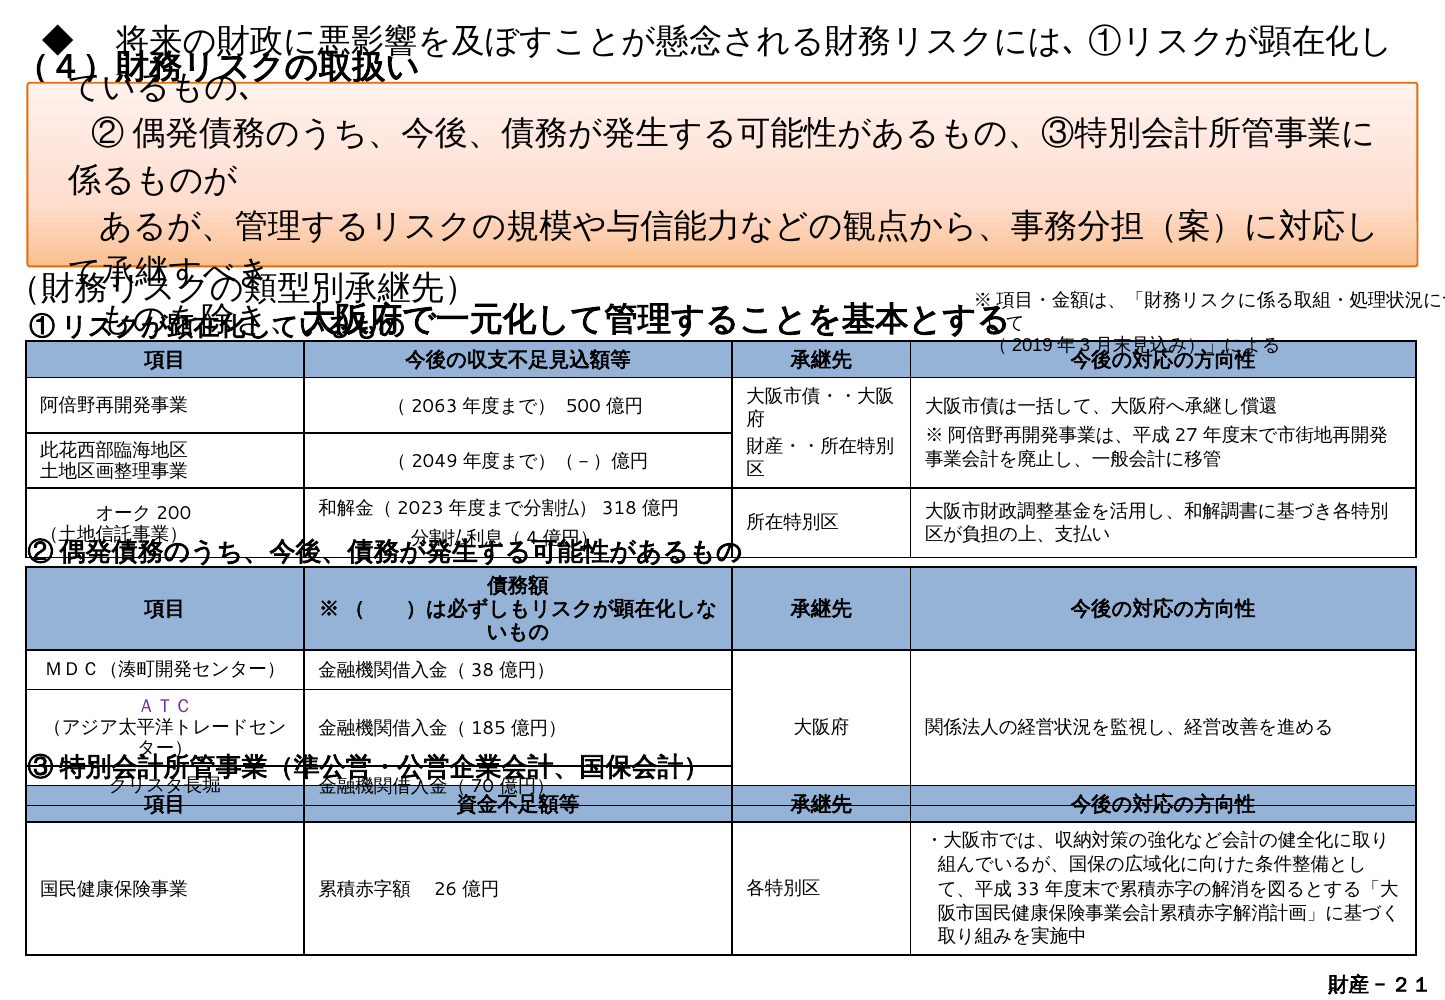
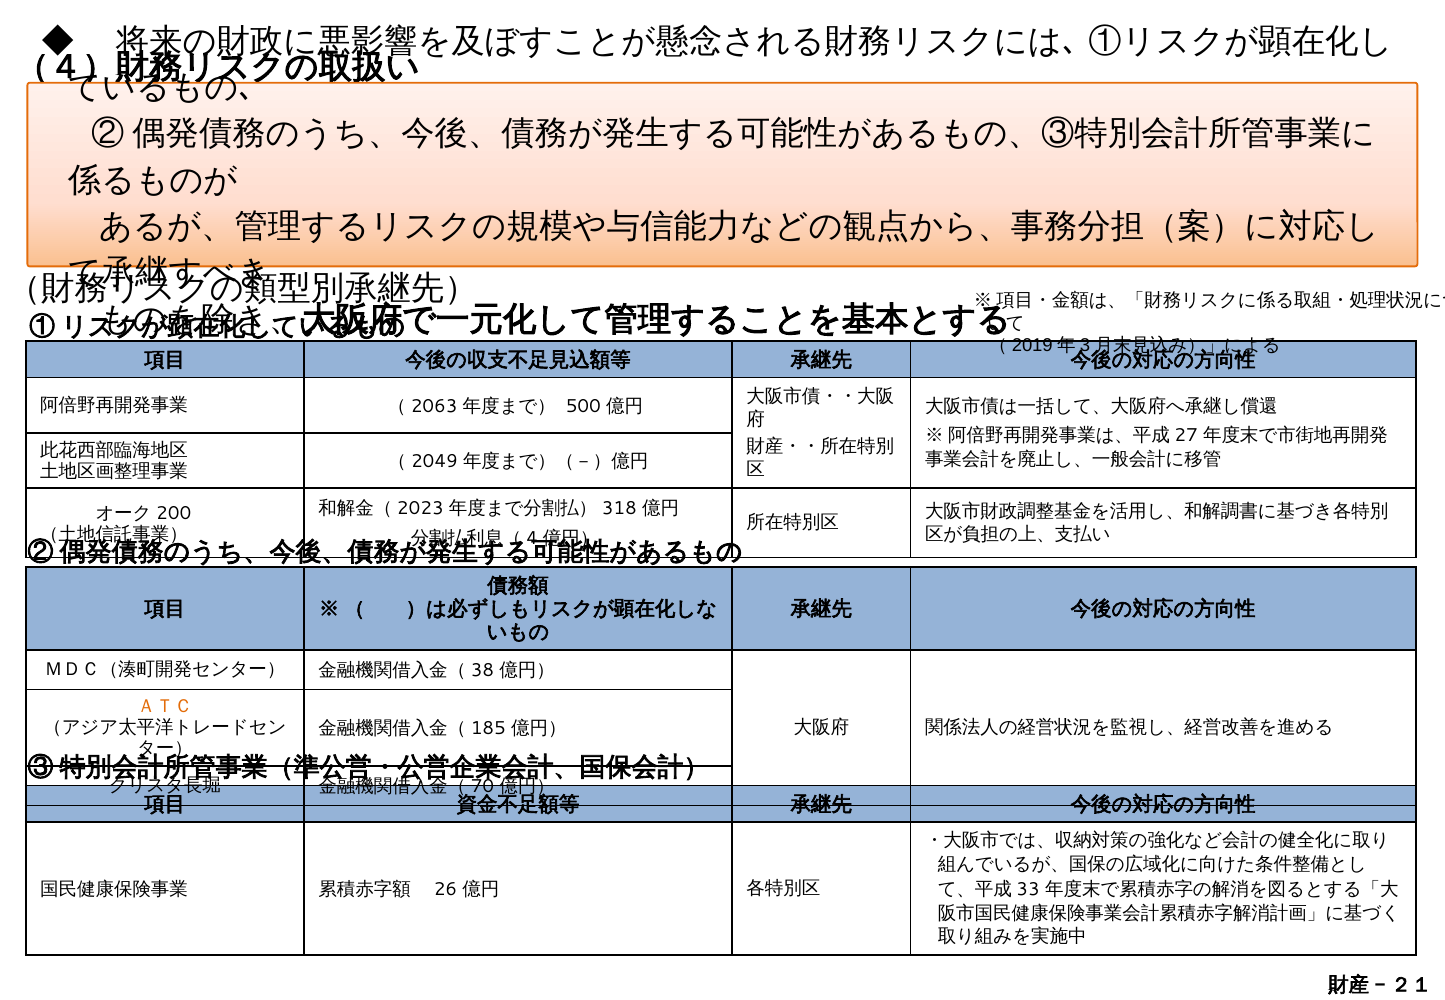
ＡＴＣ colour: purple -> orange (165, 707)
